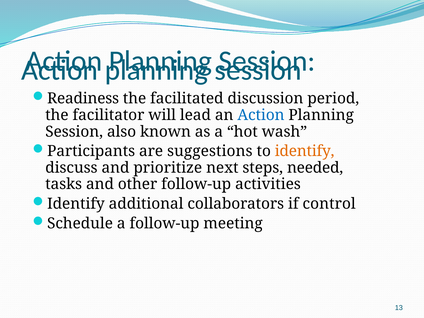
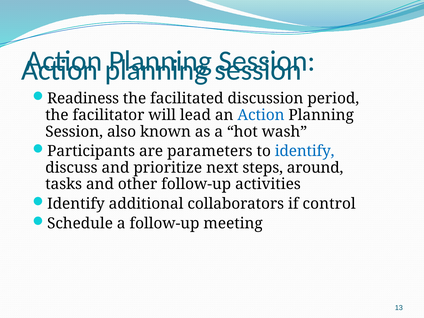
suggestions: suggestions -> parameters (210, 151)
identify colour: orange -> blue (305, 151)
needed: needed -> around (315, 168)
